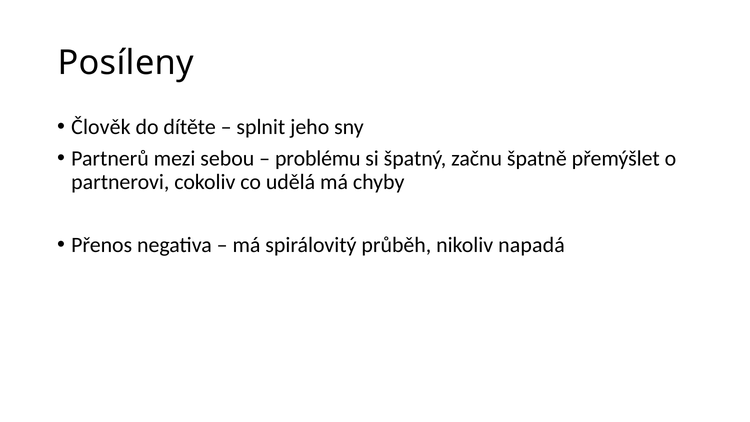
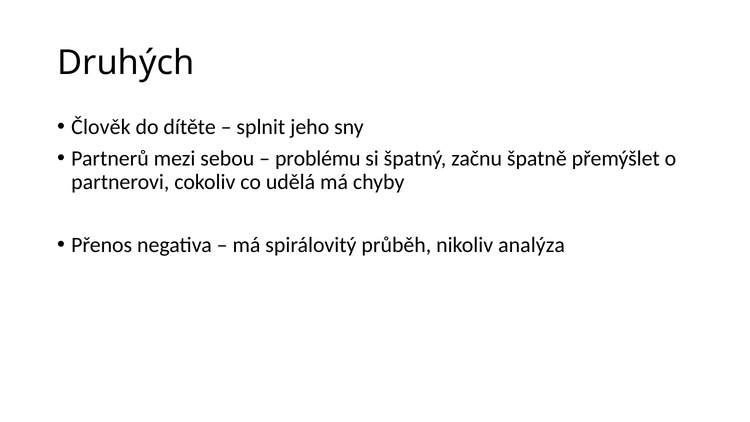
Posíleny: Posíleny -> Druhých (126, 63)
napadá: napadá -> analýza (532, 245)
